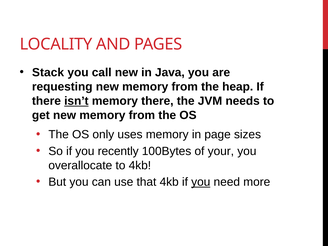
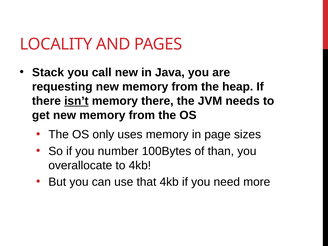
recently: recently -> number (118, 151)
your: your -> than (221, 151)
you underline: present -> none (201, 182)
